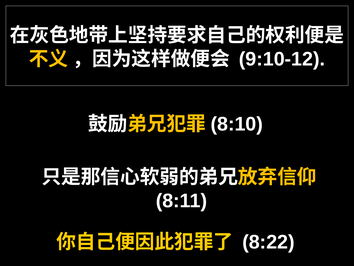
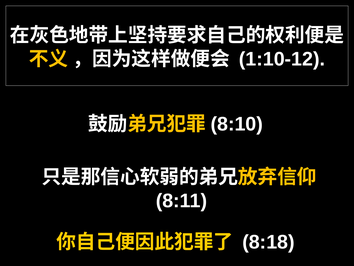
9:10-12: 9:10-12 -> 1:10-12 (282, 59)
8:22: 8:22 -> 8:18 (268, 242)
